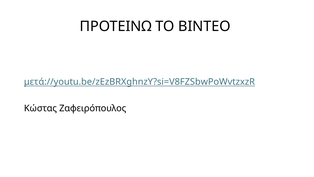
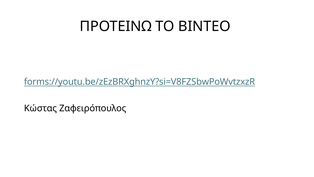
μετά://youtu.be/zEzBRXghnzY?si=V8FZSbwPoWvtzxzR: μετά://youtu.be/zEzBRXghnzY?si=V8FZSbwPoWvtzxzR -> forms://youtu.be/zEzBRXghnzY?si=V8FZSbwPoWvtzxzR (139, 82)
